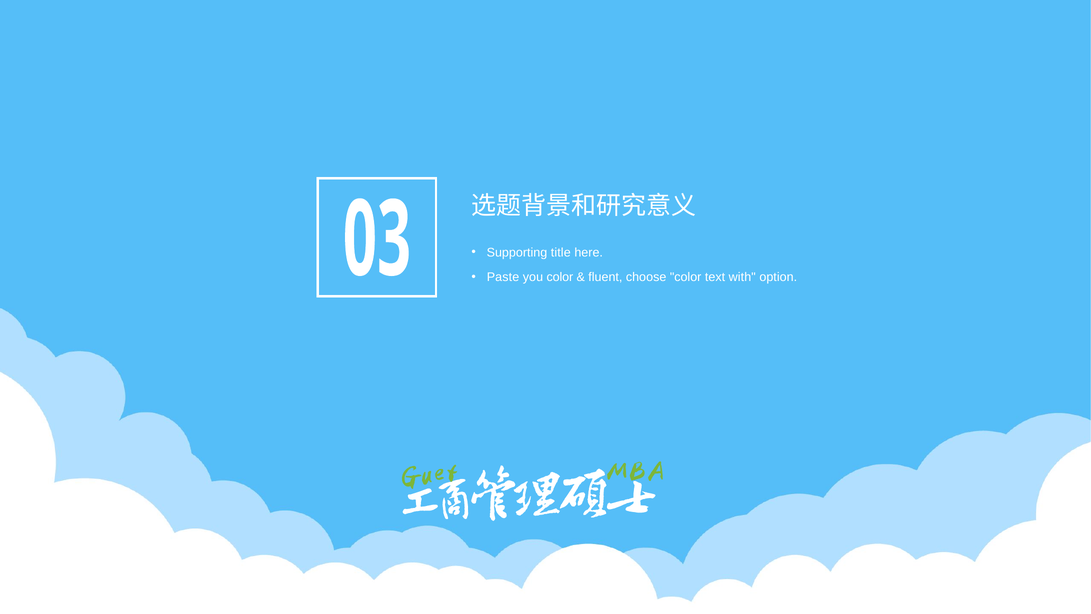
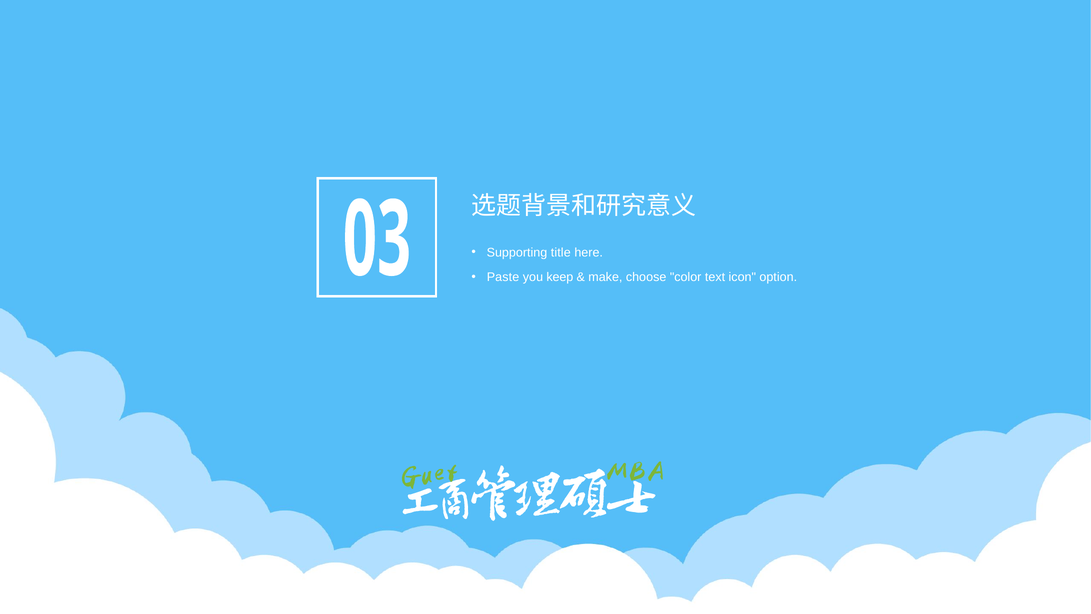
you color: color -> keep (560, 277)
fluent: fluent -> make (605, 277)
with: with -> icon (742, 277)
